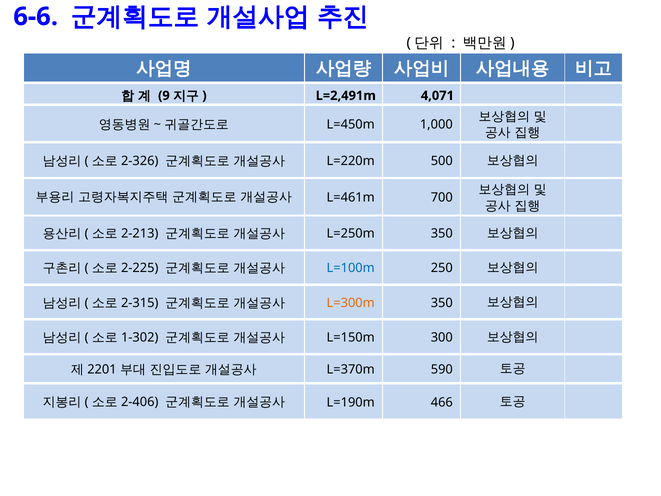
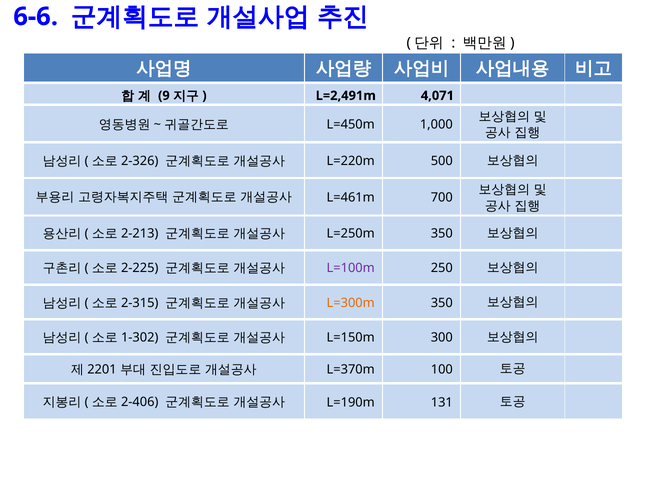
L=100m colour: blue -> purple (351, 268)
590: 590 -> 100 (442, 369)
466: 466 -> 131 (442, 402)
